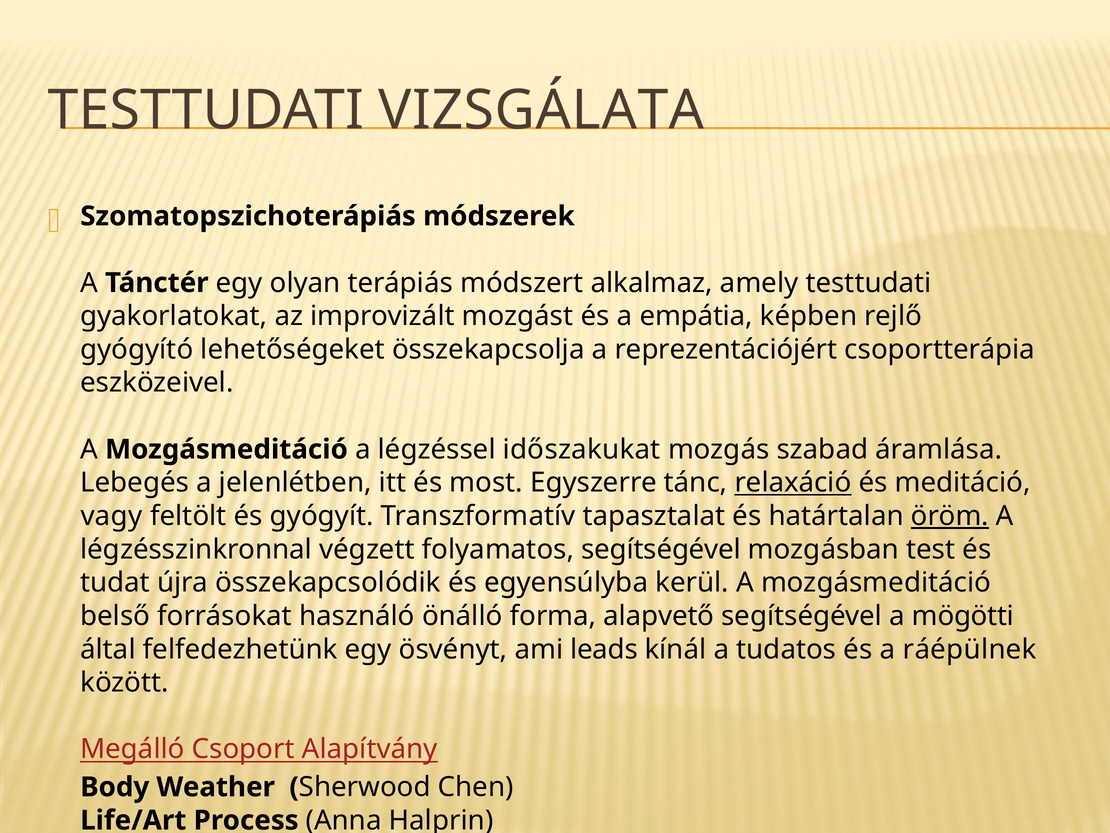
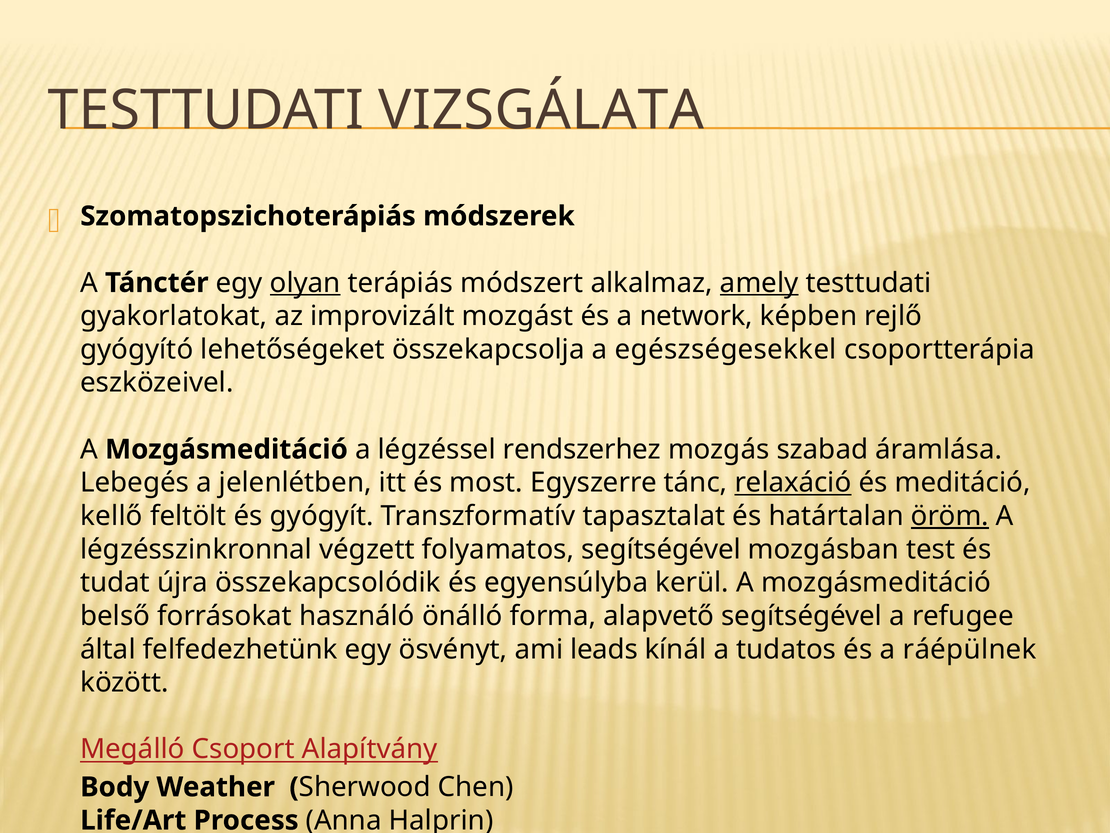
olyan underline: none -> present (305, 283)
amely underline: none -> present (759, 283)
empátia: empátia -> network (696, 316)
reprezentációjért: reprezentációjért -> egészségesekkel (726, 349)
időszakukat: időszakukat -> rendszerhez (582, 449)
vagy: vagy -> kellő (112, 516)
mögötti: mögötti -> refugee (963, 616)
